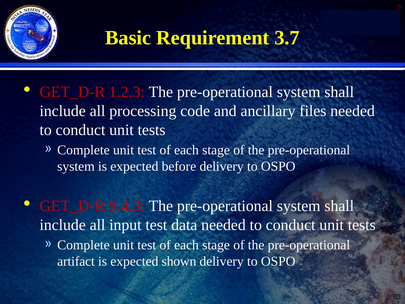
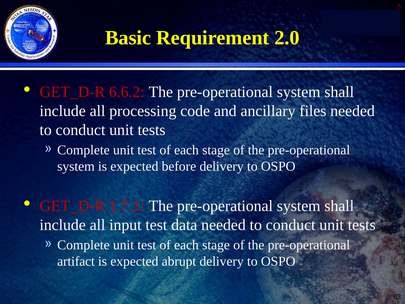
3.7: 3.7 -> 2.0 (287, 38)
1.2.3: 1.2.3 -> 6.6.2 (127, 92)
9.4.3: 9.4.3 -> 1.7.1 (127, 206)
shown: shown -> abrupt (179, 261)
